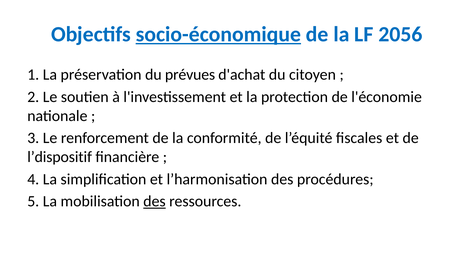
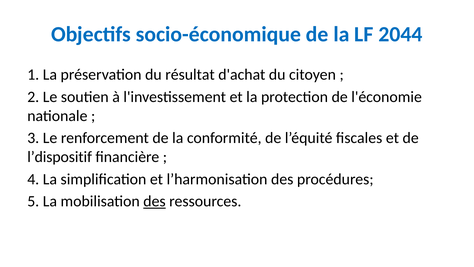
socio-économique underline: present -> none (218, 34)
2056: 2056 -> 2044 (400, 34)
prévues: prévues -> résultat (190, 75)
